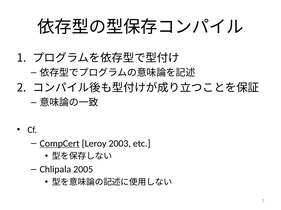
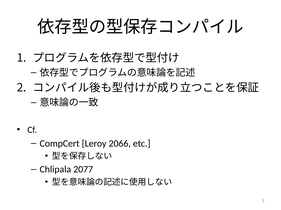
CompCert underline: present -> none (60, 144)
2003: 2003 -> 2066 (120, 144)
2005: 2005 -> 2077 (83, 170)
